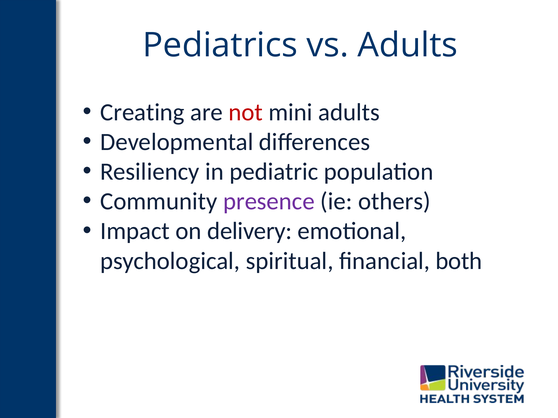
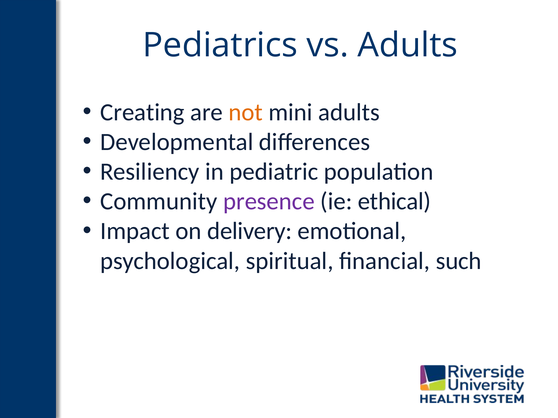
not colour: red -> orange (246, 112)
others: others -> ethical (394, 202)
both: both -> such (459, 261)
